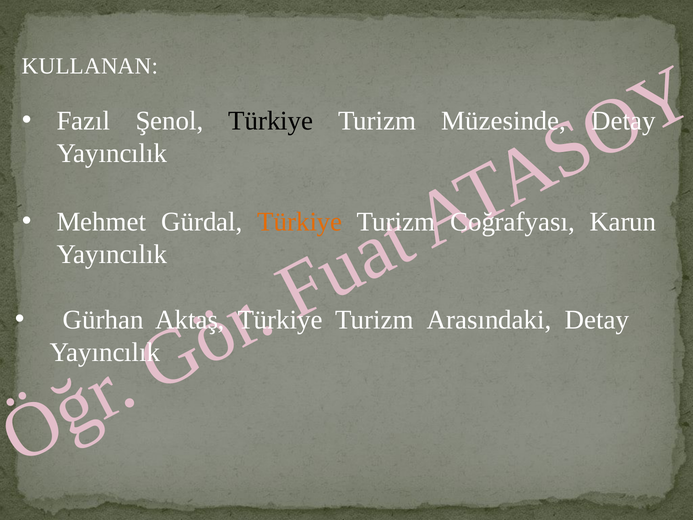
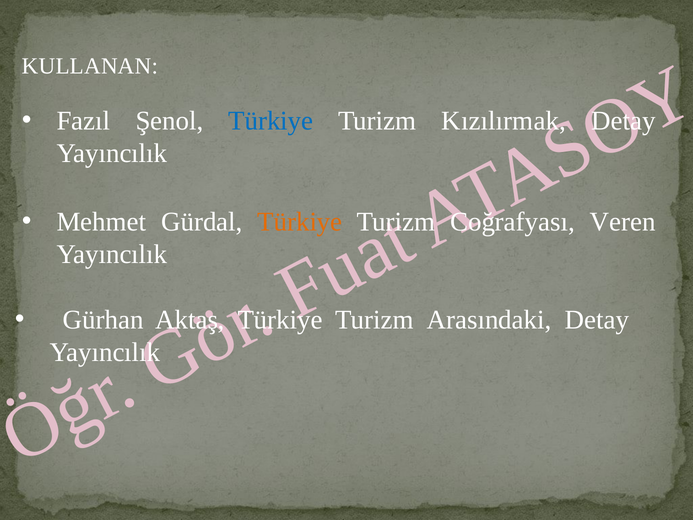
Türkiye colour: black -> blue (271, 121)
Müzesinde: Müzesinde -> Kızılırmak (504, 121)
Karun: Karun -> Veren (623, 222)
